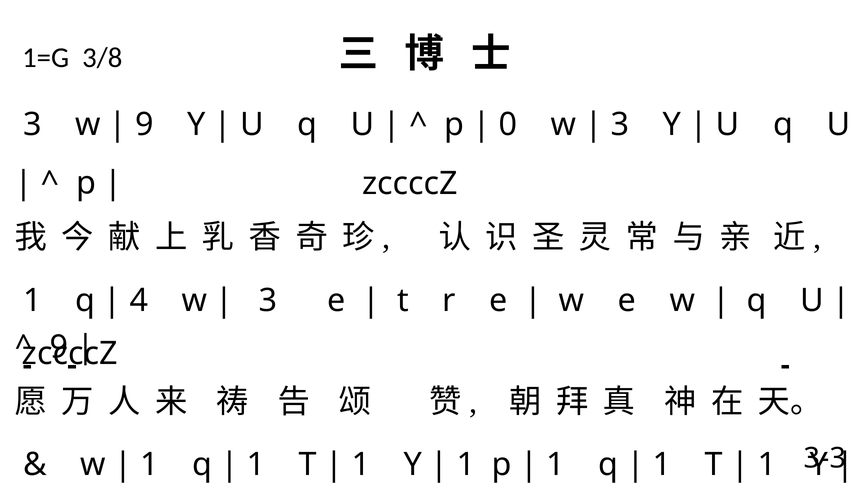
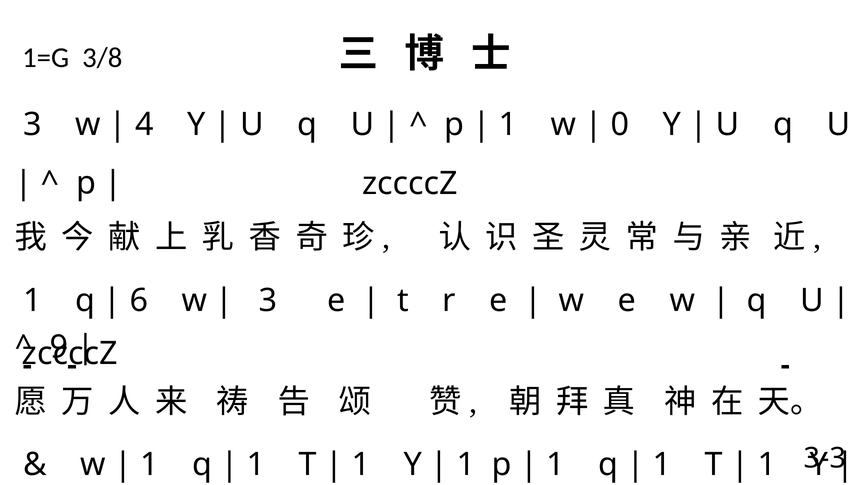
9: 9 -> 4 (144, 125)
0: 0 -> 1 (508, 125)
3: 3 -> 0 (620, 125)
4: 4 -> 6 (139, 300)
